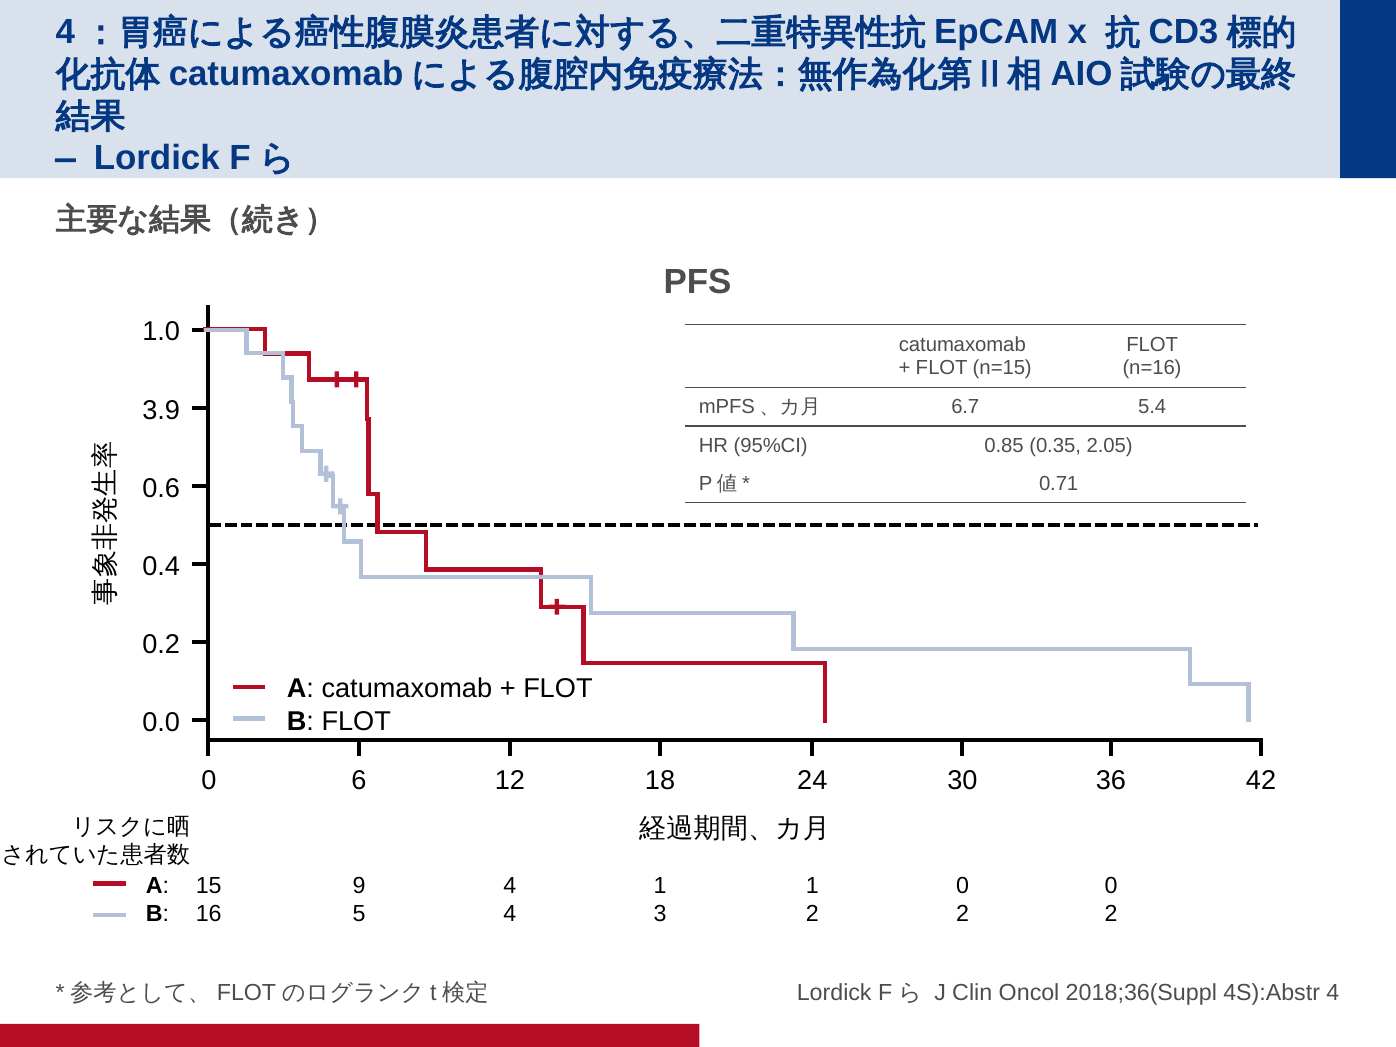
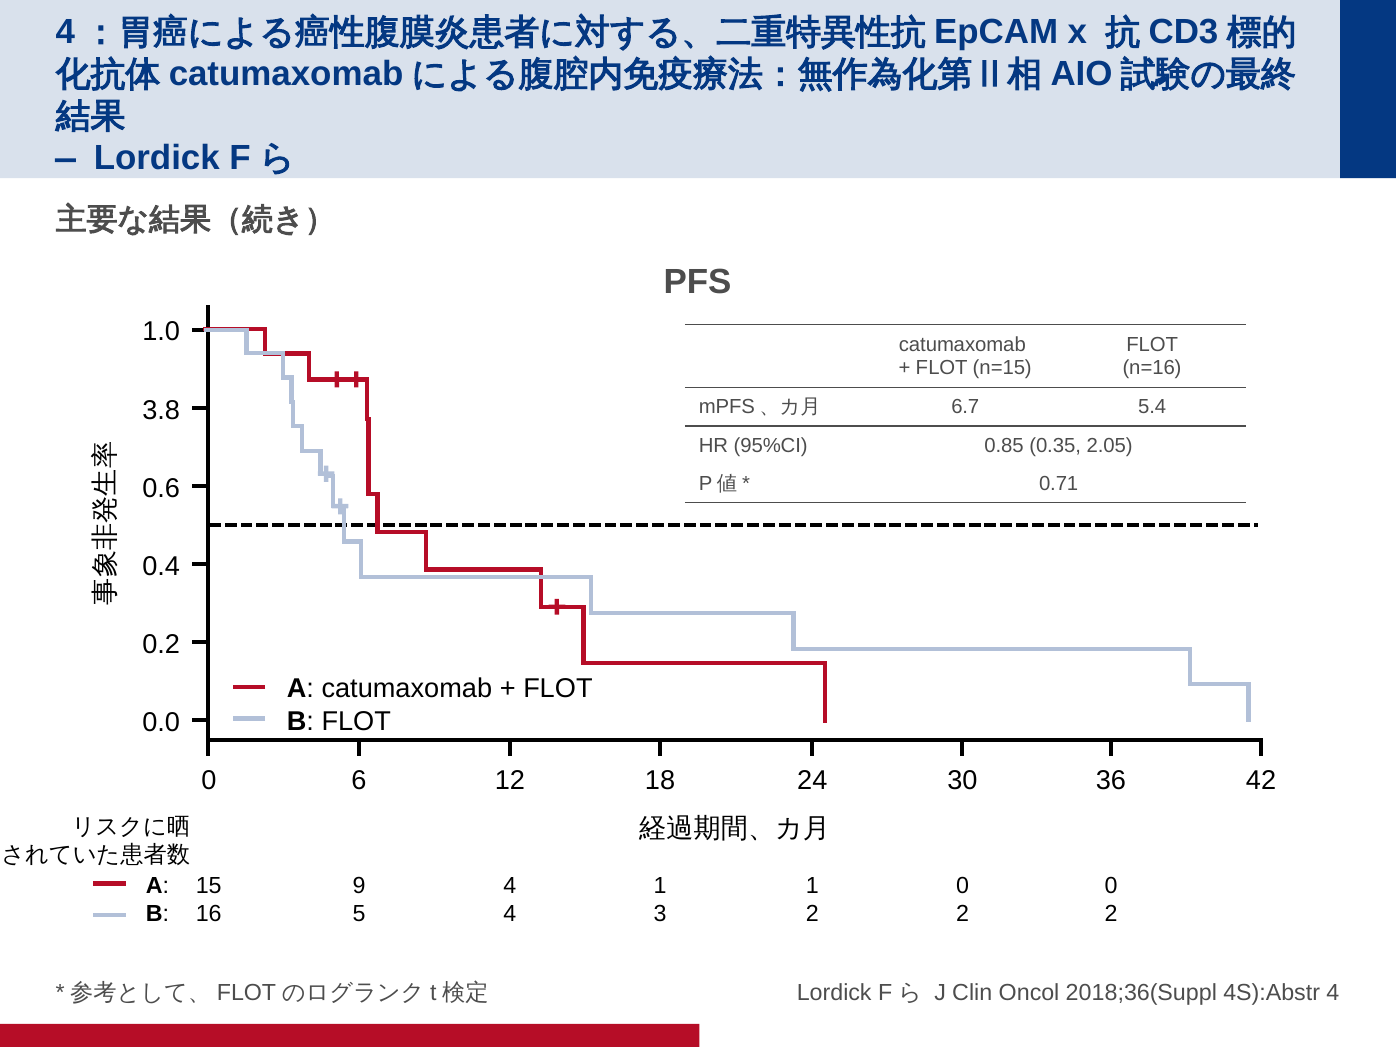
3.9: 3.9 -> 3.8 (161, 410)
